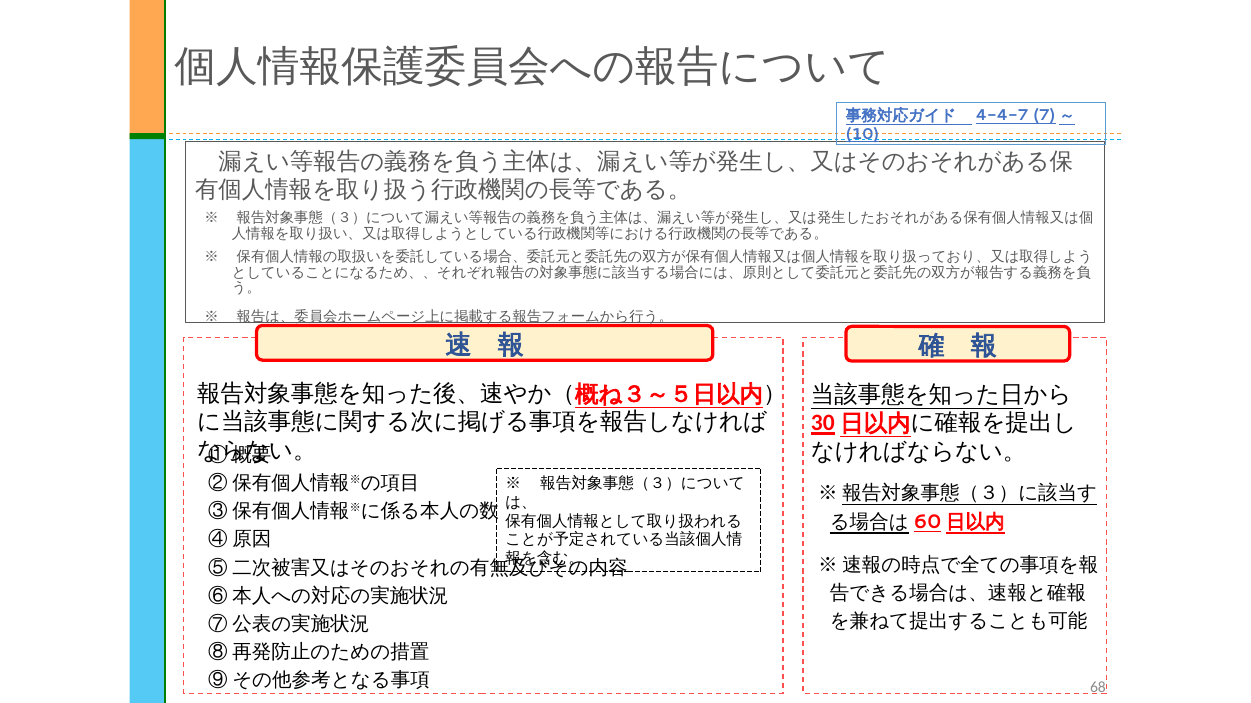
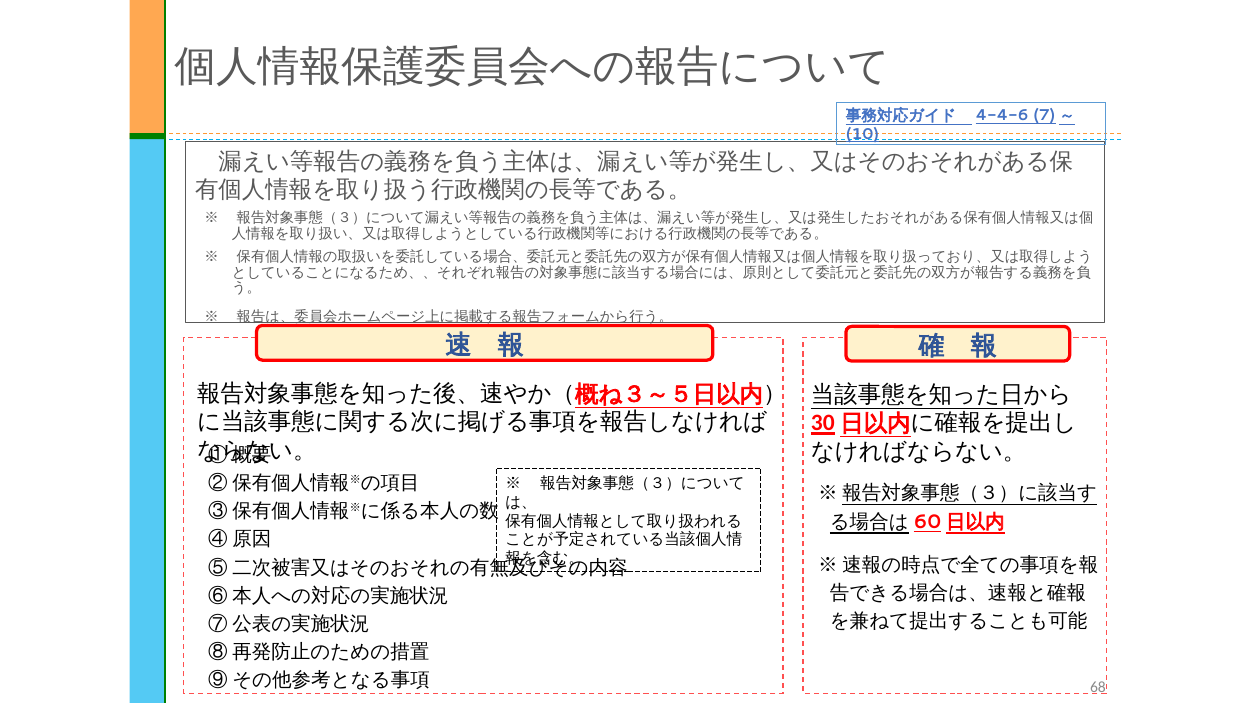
4-4-7: 4-4-7 -> 4-4-6 (1002, 115)
